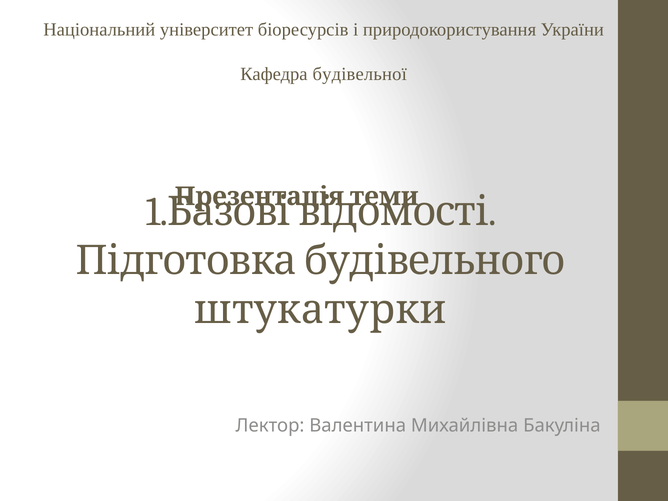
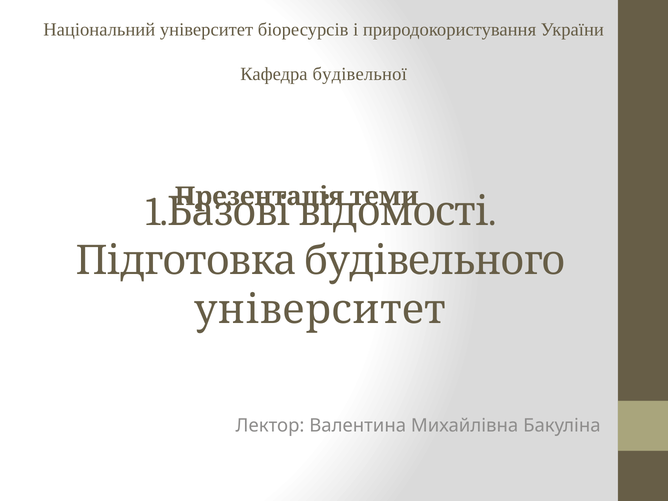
штукатурки: штукатурки -> університет (320, 310)
